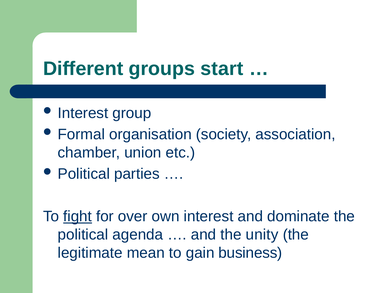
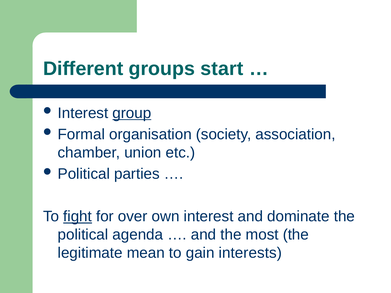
group underline: none -> present (132, 113)
unity: unity -> most (262, 235)
business: business -> interests (250, 253)
